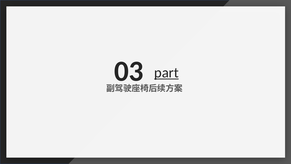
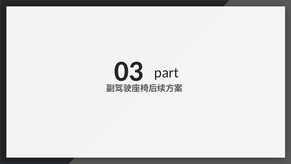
part underline: present -> none (166, 73)
